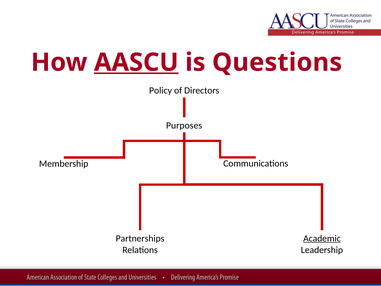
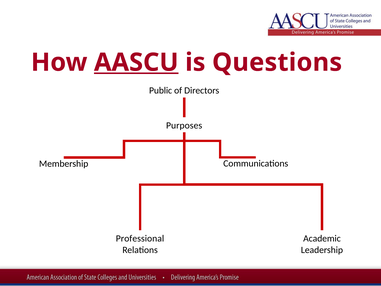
Policy: Policy -> Public (161, 90)
Academic underline: present -> none (322, 238)
Partnerships: Partnerships -> Professional (140, 238)
